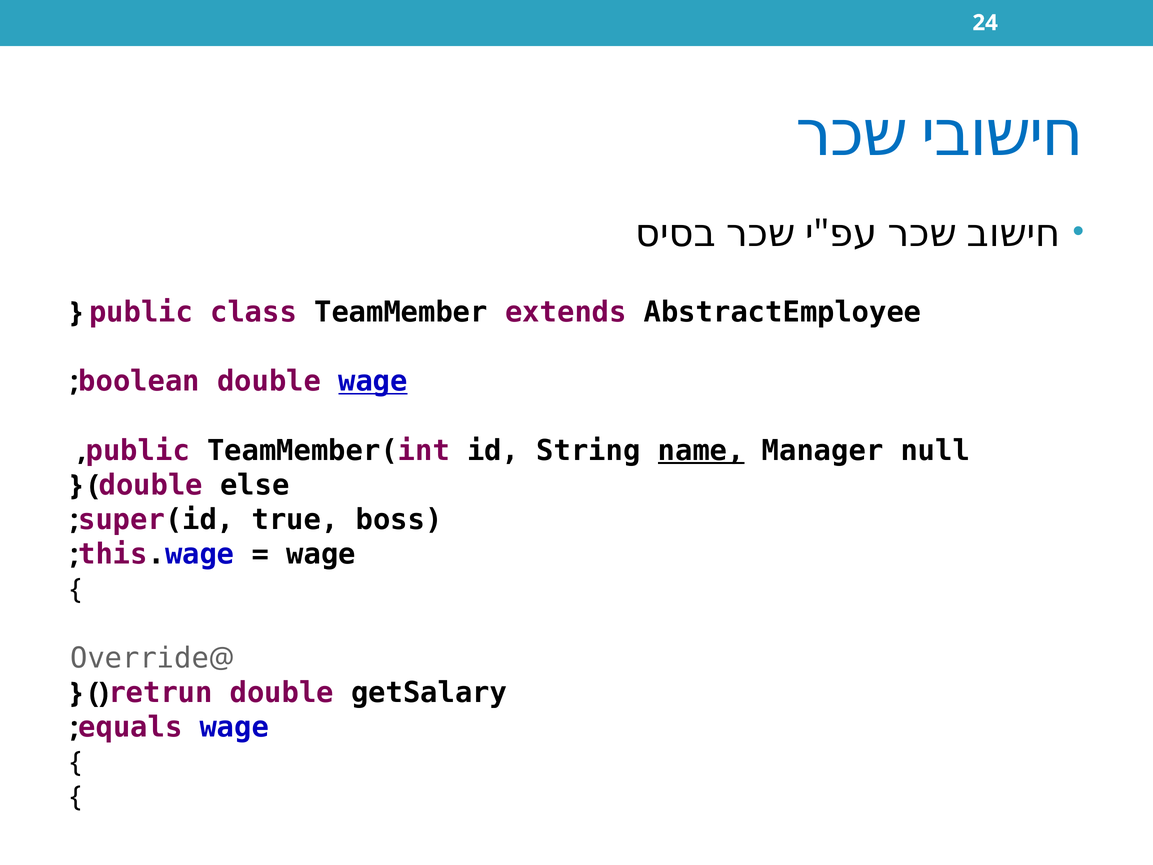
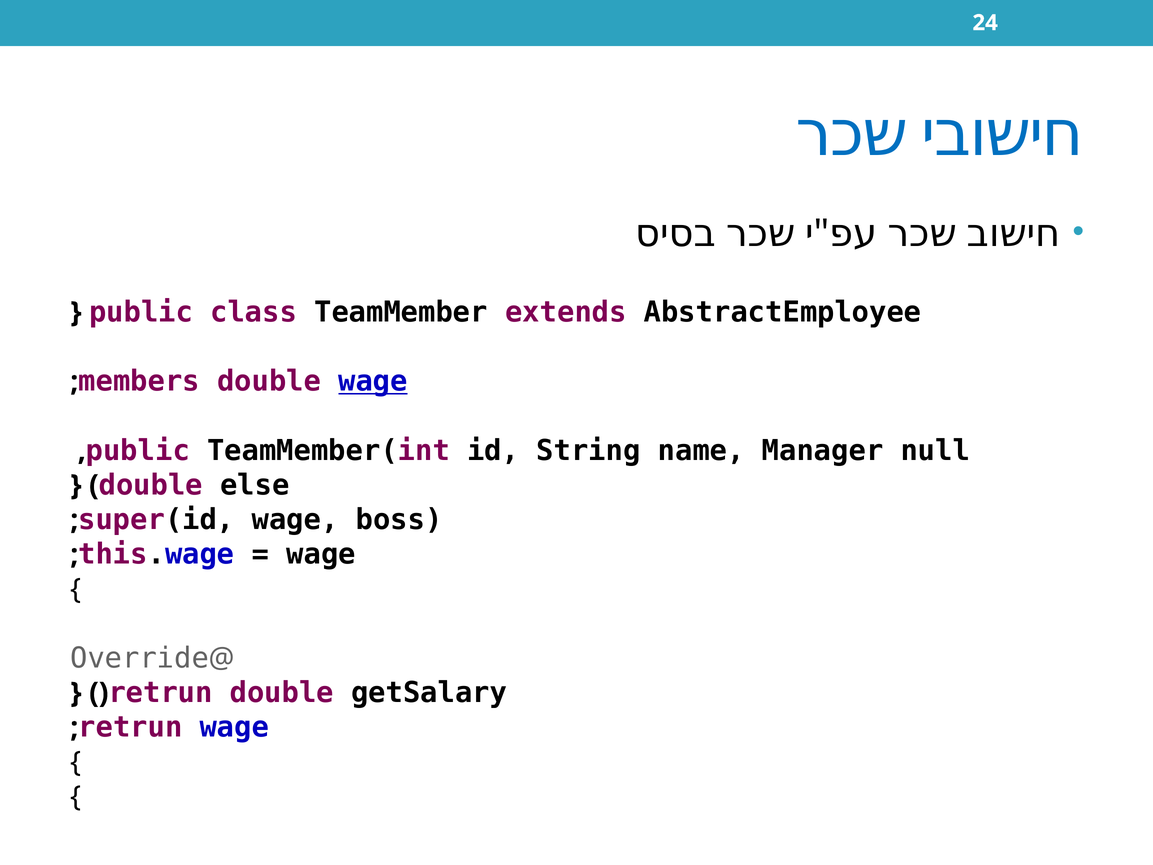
boolean: boolean -> members (139, 381)
name underline: present -> none (701, 451)
super(id true: true -> wage (295, 520)
equals: equals -> retrun (130, 727)
